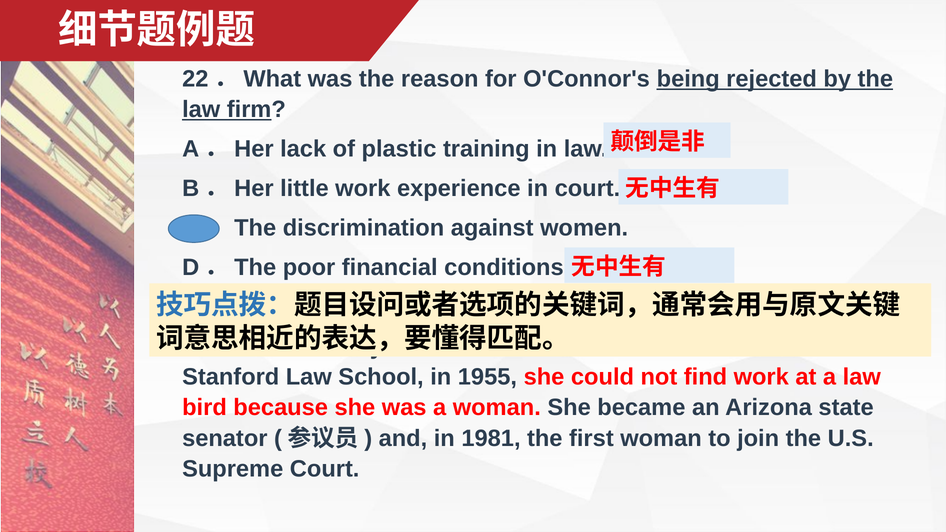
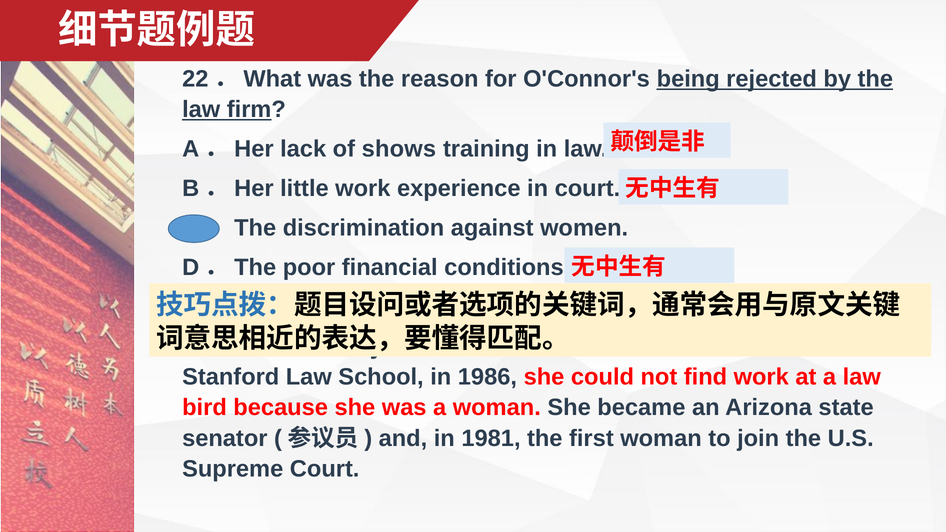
plastic: plastic -> shows (399, 149)
1955: 1955 -> 1986 (487, 377)
